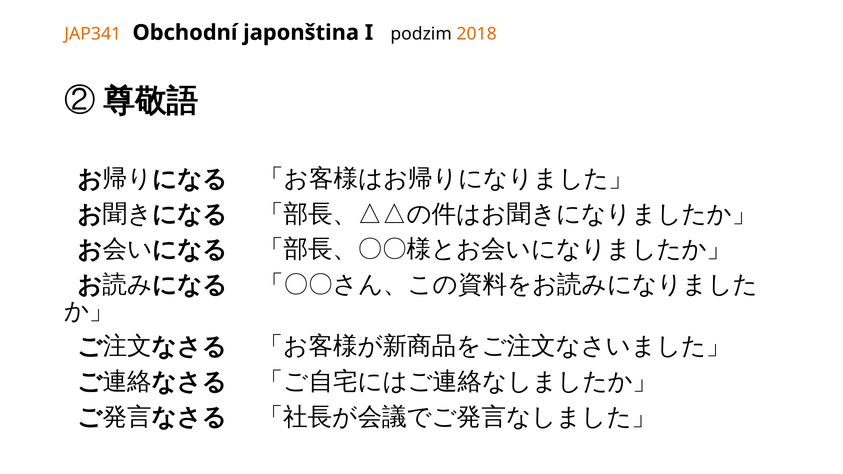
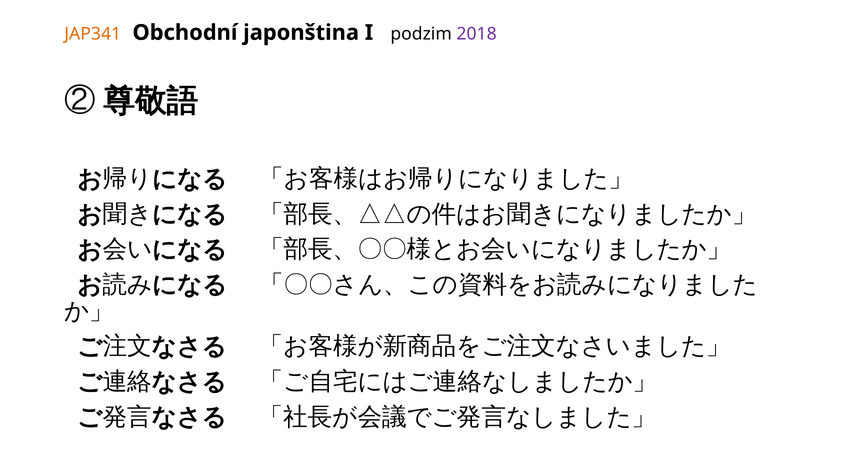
2018 colour: orange -> purple (477, 34)
